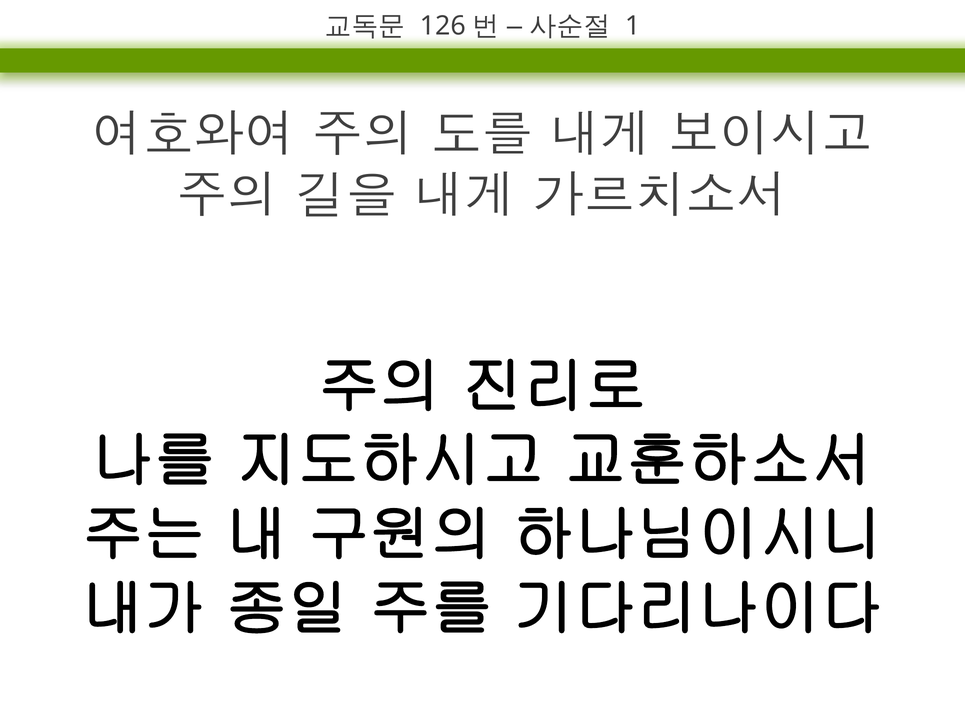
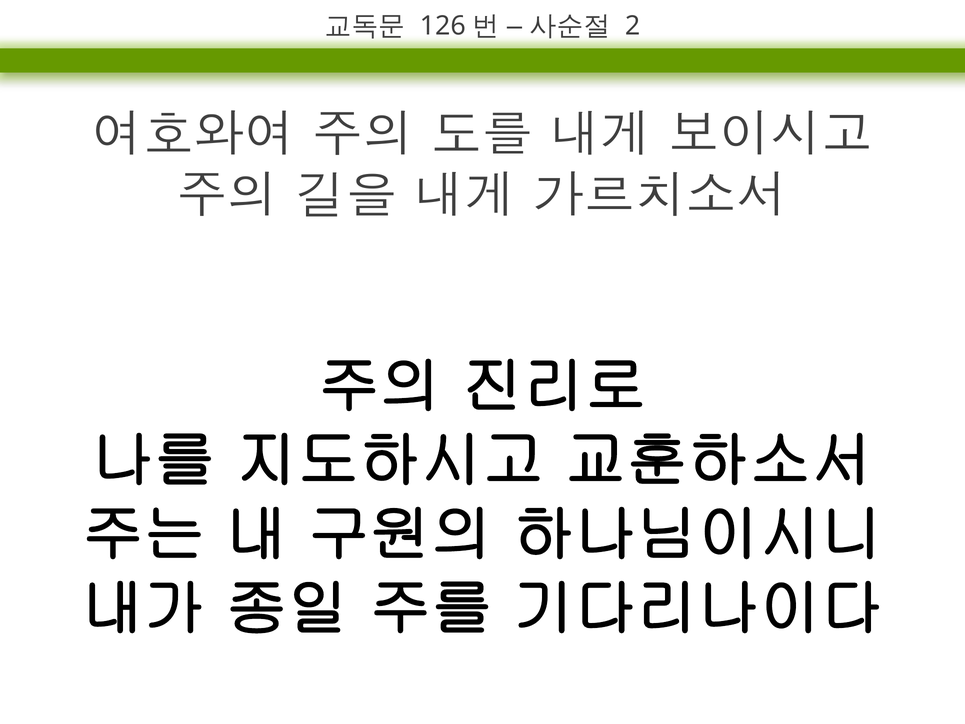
1: 1 -> 2 (633, 26)
